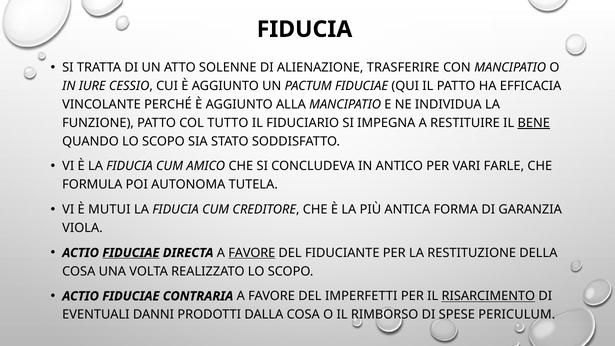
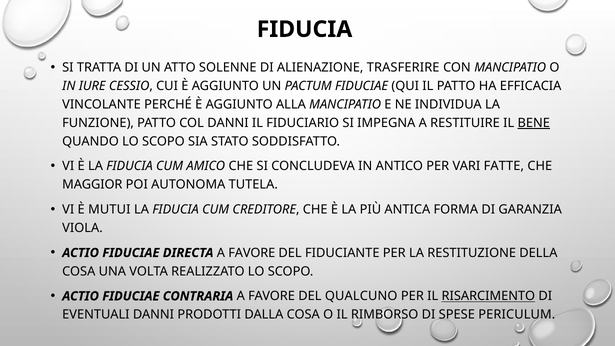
COL TUTTO: TUTTO -> DANNI (228, 123)
FARLE: FARLE -> FATTE (504, 166)
FORMULA: FORMULA -> MAGGIOR (92, 185)
FIDUCIAE underline: present -> none (131, 253)
FAVORE underline: present -> none (252, 253)
IMPERFETTI: IMPERFETTI -> QUALCUNO (361, 296)
